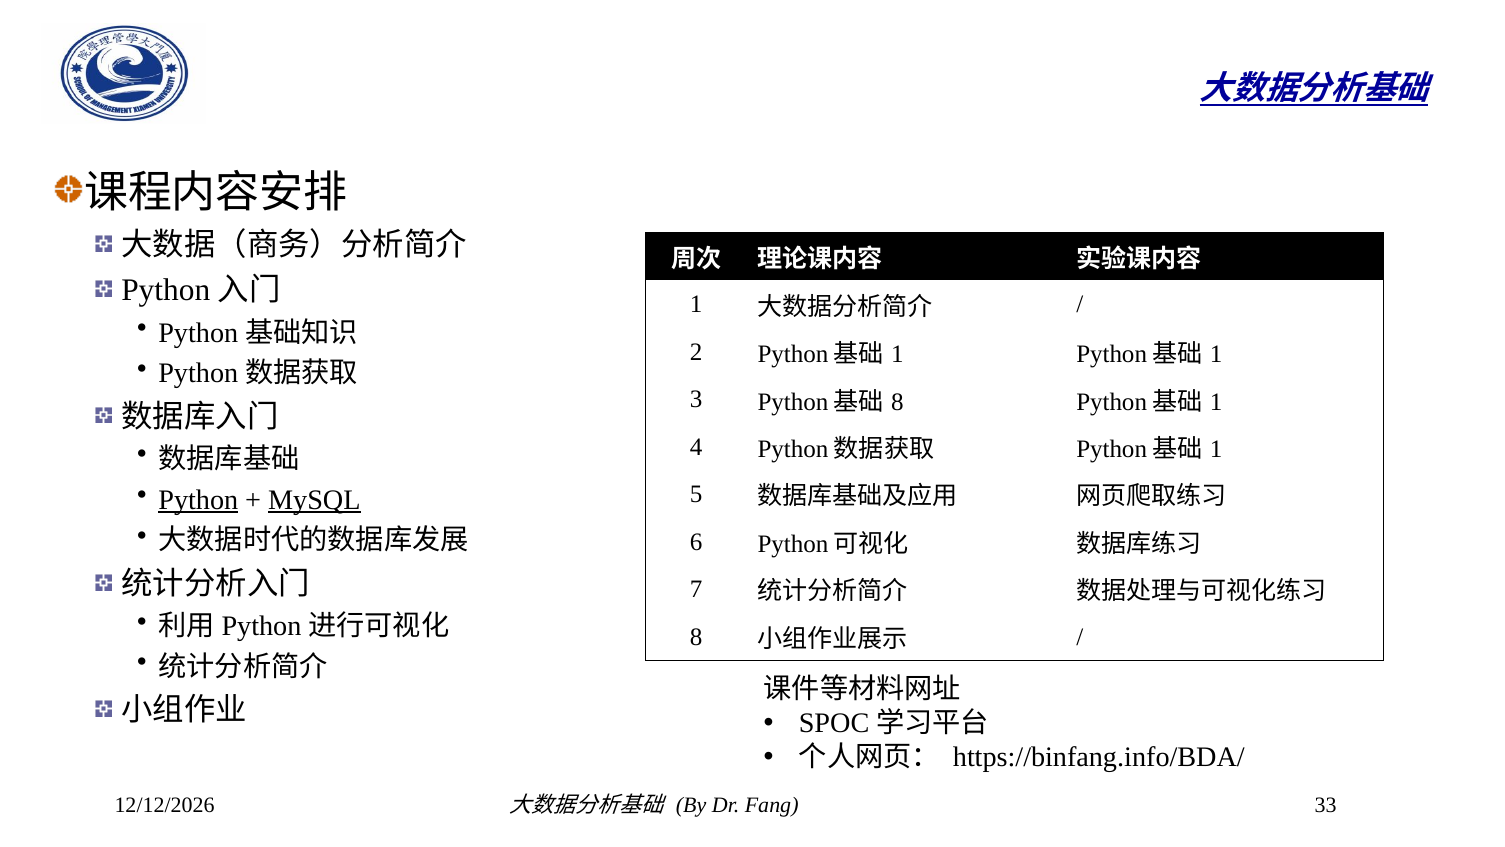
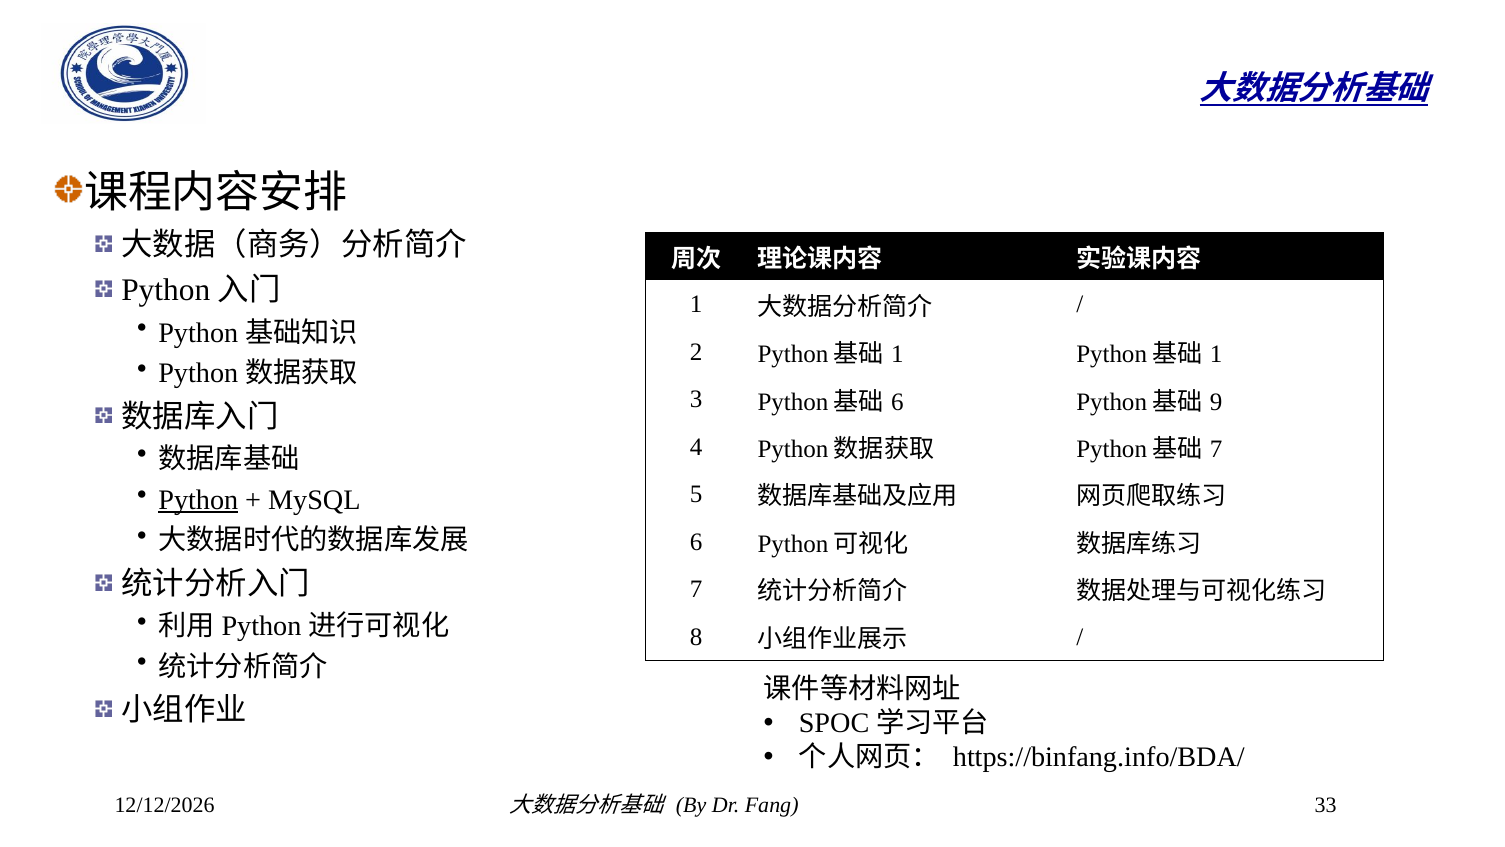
8: 8 -> 6 (897, 402)
1: 1 -> 9 (1216, 402)
1: 1 -> 7 (1216, 449)
MySQL underline: present -> none (314, 500)
